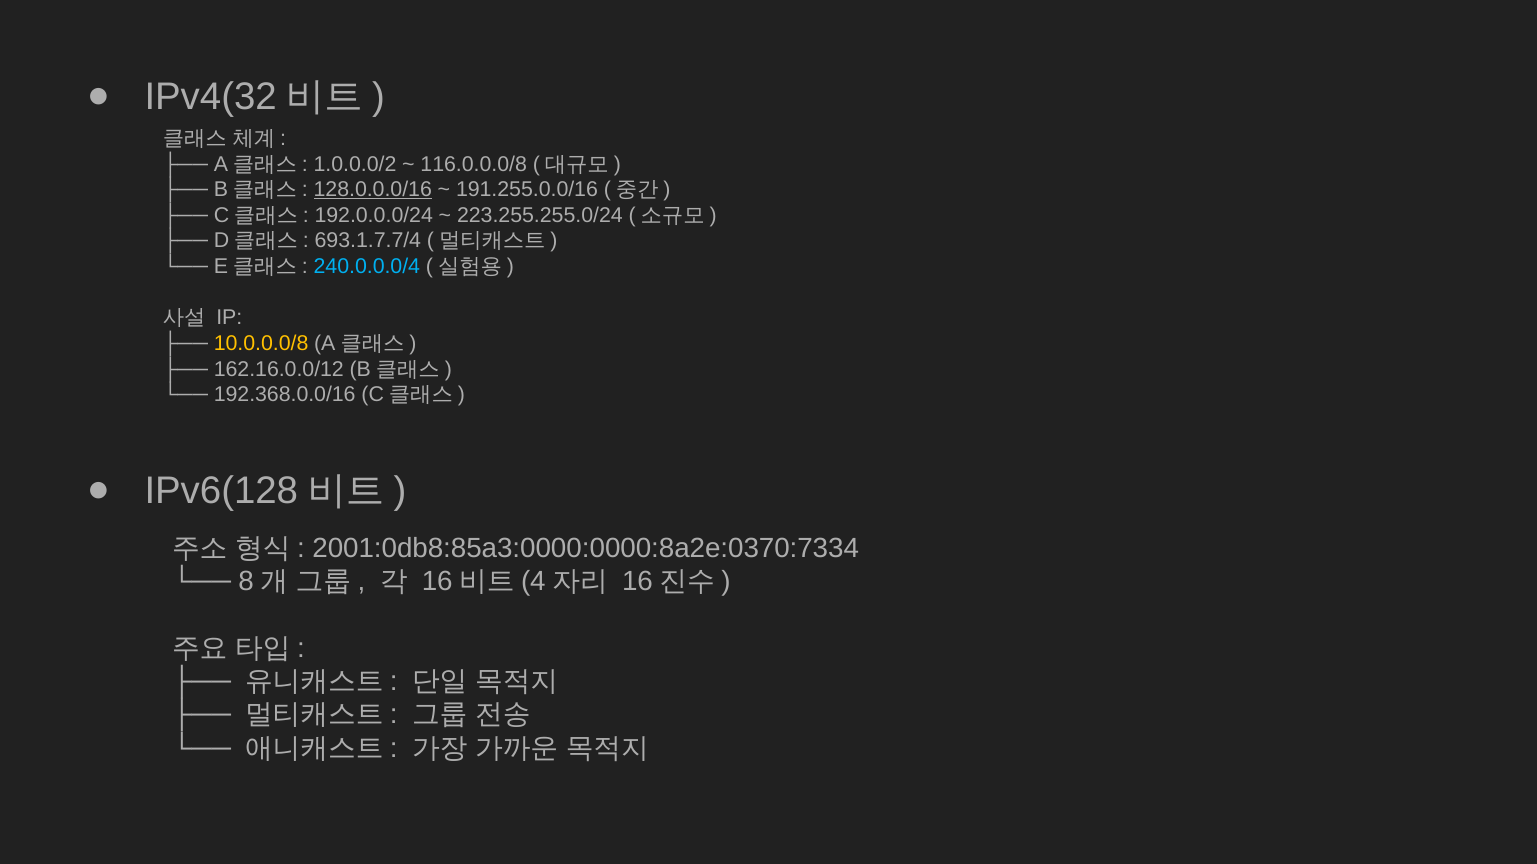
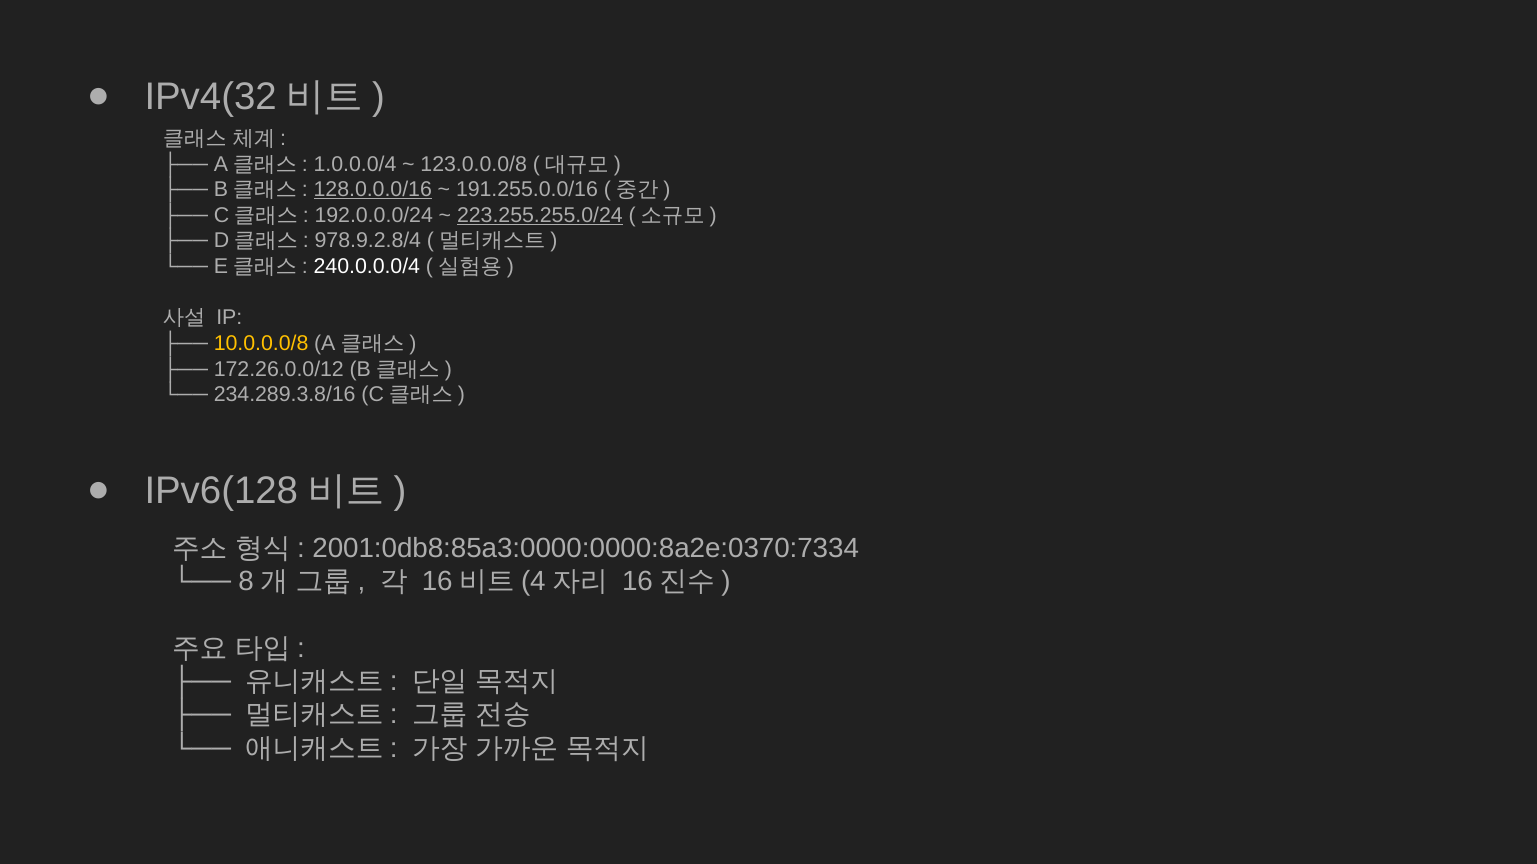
1.0.0.0/2: 1.0.0.0/2 -> 1.0.0.0/4 (355, 164)
116.0.0.0/8: 116.0.0.0/8 -> 123.0.0.0/8 (474, 164)
223.255.255.0/24 underline: none -> present (540, 215)
693.1.7.7/4: 693.1.7.7/4 -> 978.9.2.8/4 (368, 241)
240.0.0.0/4 colour: light blue -> white (367, 267)
162.16.0.0/12: 162.16.0.0/12 -> 172.26.0.0/12 (279, 369)
192.368.0.0/16: 192.368.0.0/16 -> 234.289.3.8/16 (285, 395)
